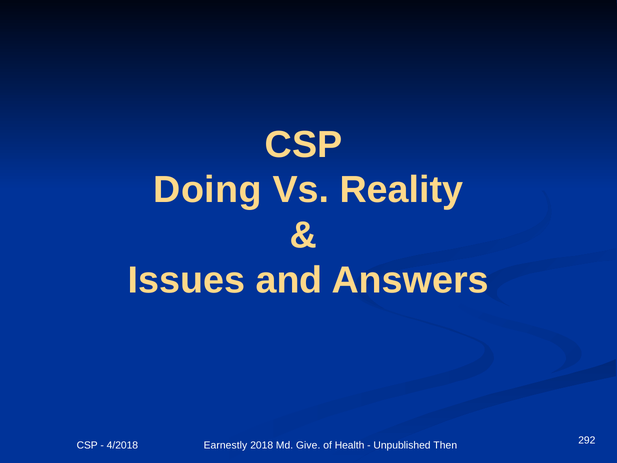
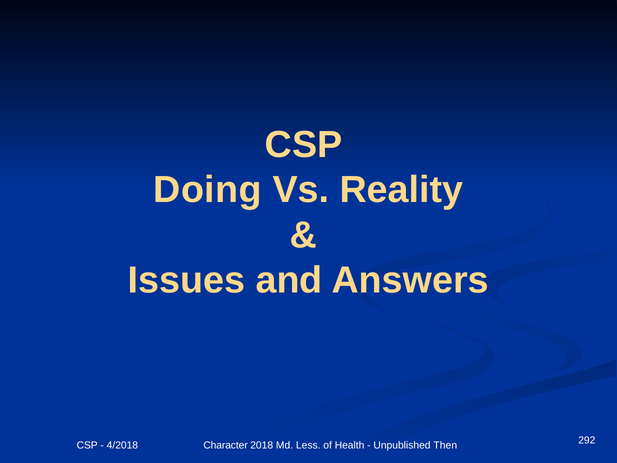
Earnestly: Earnestly -> Character (226, 445)
Give: Give -> Less (308, 445)
